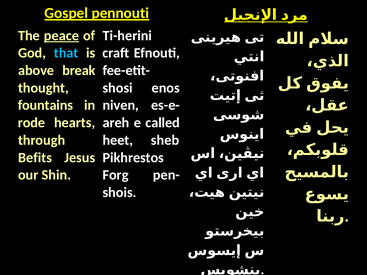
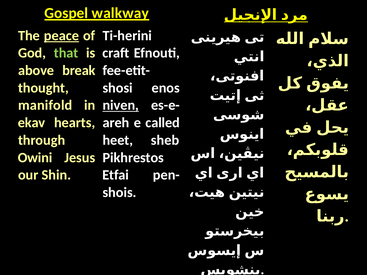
pennouti: pennouti -> walkway (120, 13)
that colour: light blue -> light green (66, 53)
fountains: fountains -> manifold (45, 105)
niven underline: none -> present (121, 105)
rode: rode -> ekav (32, 123)
Befits: Befits -> Owini (35, 158)
Forg: Forg -> Etfai (116, 175)
